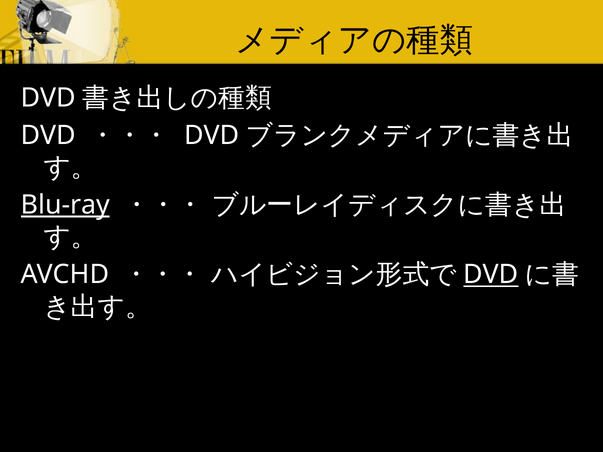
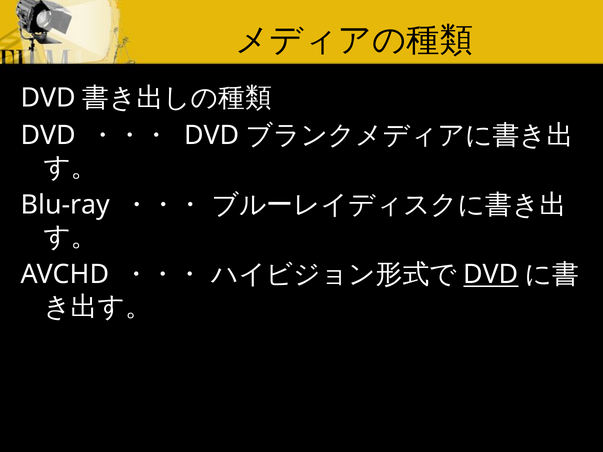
Blu-ray underline: present -> none (65, 205)
